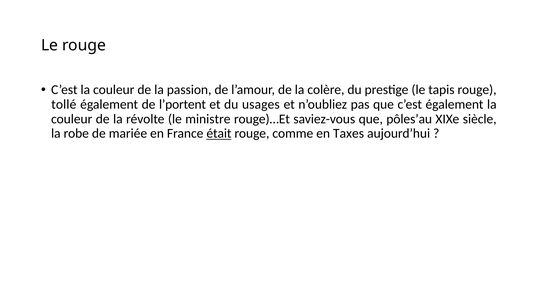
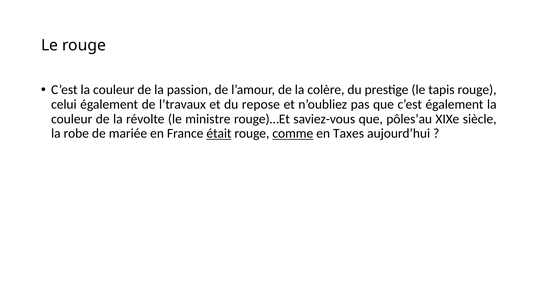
tollé: tollé -> celui (64, 104)
l’portent: l’portent -> l’travaux (182, 104)
usages: usages -> repose (261, 104)
comme underline: none -> present (293, 133)
